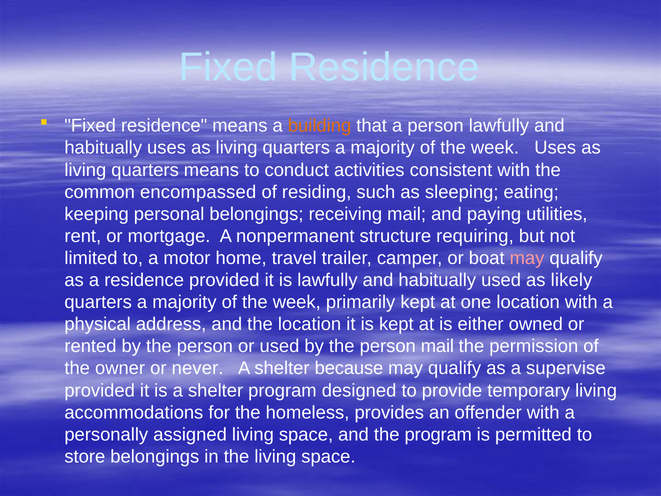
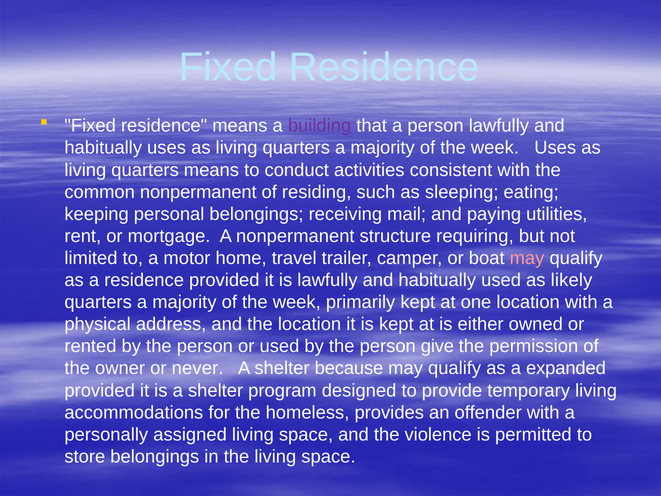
building colour: orange -> purple (320, 126)
common encompassed: encompassed -> nonpermanent (198, 192)
person mail: mail -> give (437, 346)
supervise: supervise -> expanded (566, 368)
the program: program -> violence (438, 434)
